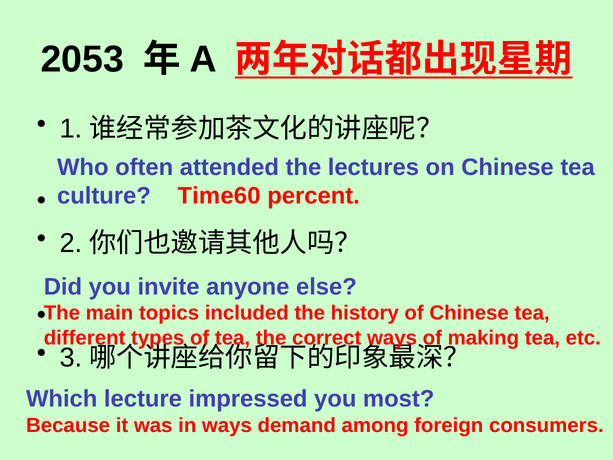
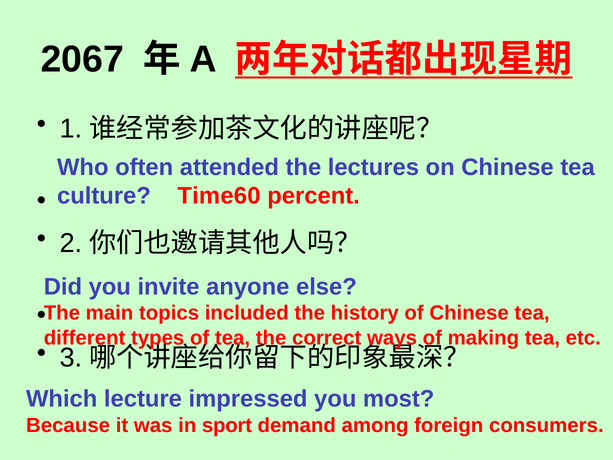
2053: 2053 -> 2067 (82, 59)
in ways: ways -> sport (227, 425)
